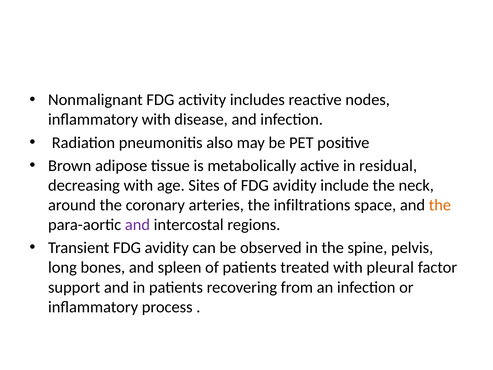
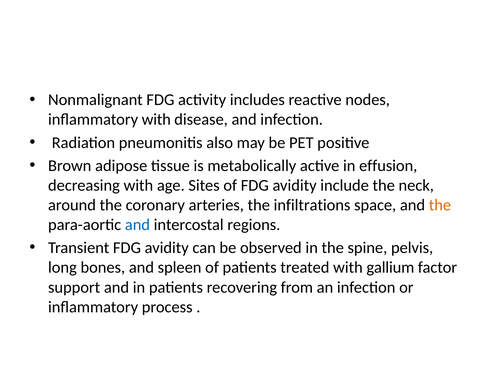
residual: residual -> effusion (388, 165)
and colour: purple -> blue (137, 225)
pleural: pleural -> gallium (390, 267)
